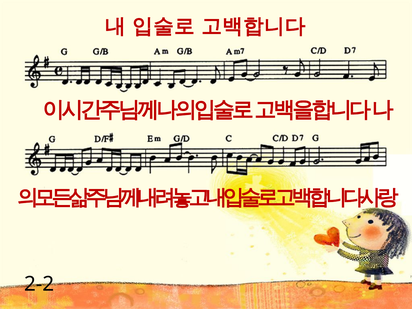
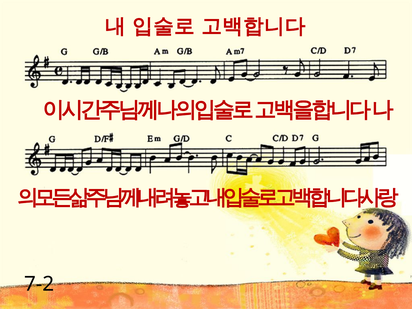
2-2: 2-2 -> 7-2 (39, 284)
